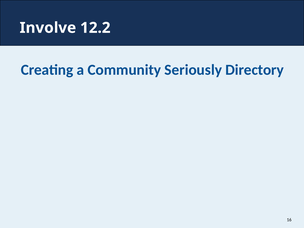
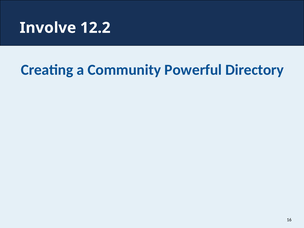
Seriously: Seriously -> Powerful (193, 70)
